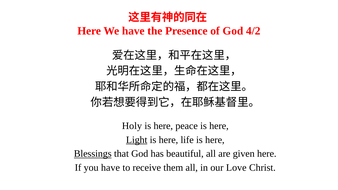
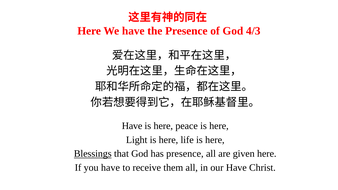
4/2: 4/2 -> 4/3 (253, 31)
Holy: Holy -> Have (132, 126)
Light underline: present -> none (137, 140)
has beautiful: beautiful -> presence (185, 154)
our Love: Love -> Have (236, 168)
